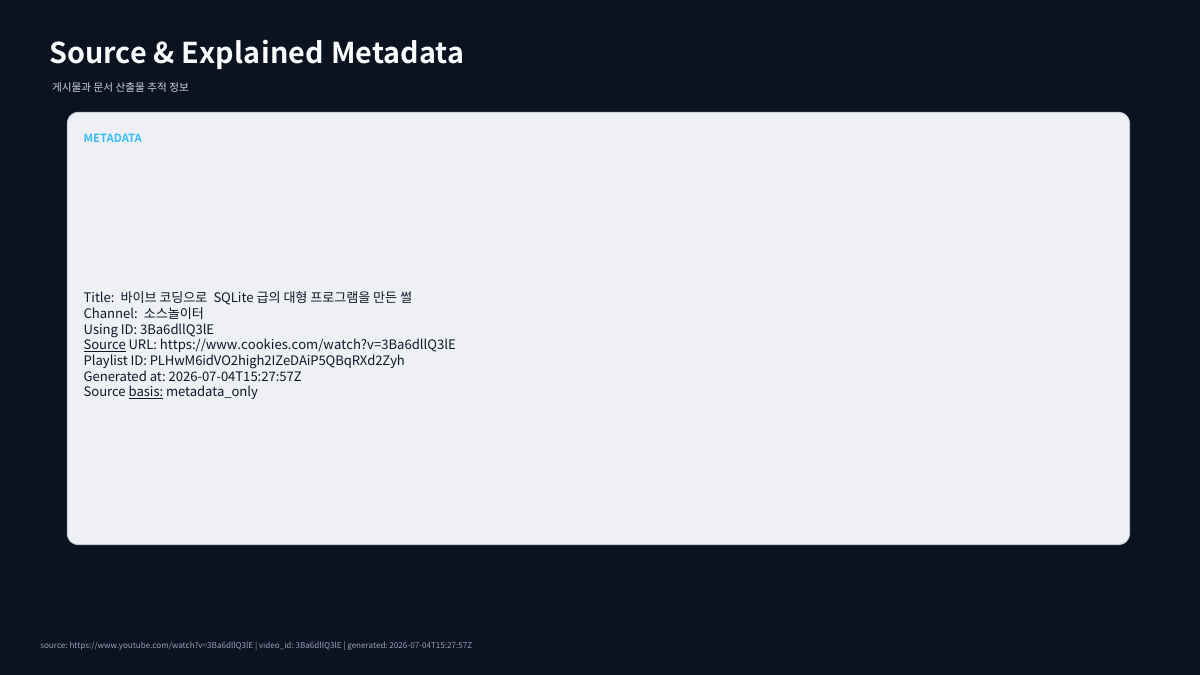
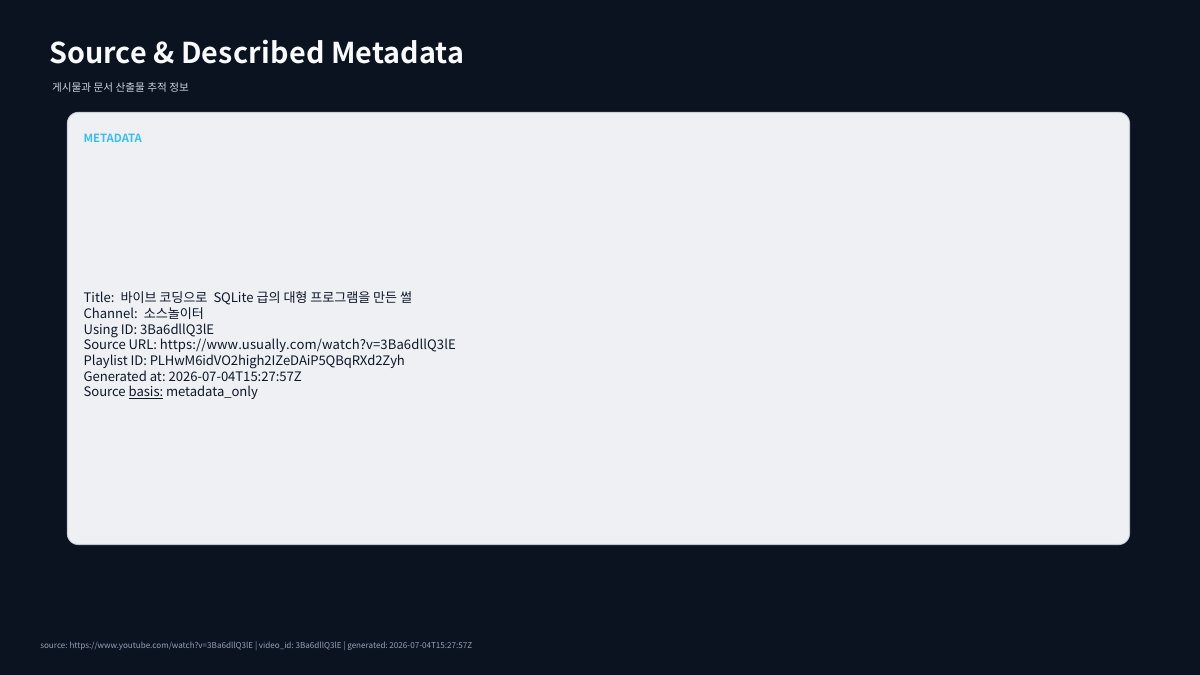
Explained: Explained -> Described (253, 54)
Source underline: present -> none (105, 346)
https://www.cookies.com/watch?v=3Ba6dllQ3lE: https://www.cookies.com/watch?v=3Ba6dllQ3lE -> https://www.usually.com/watch?v=3Ba6dllQ3lE (308, 346)
